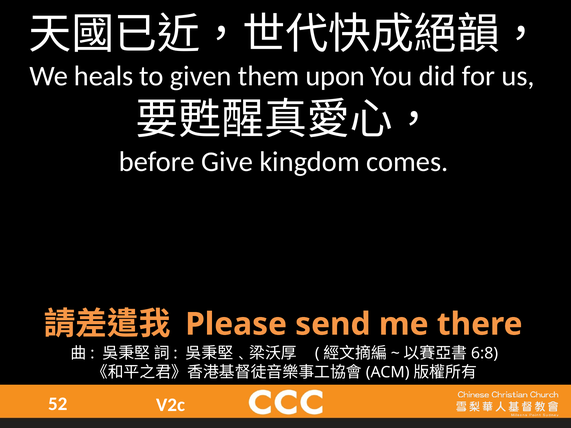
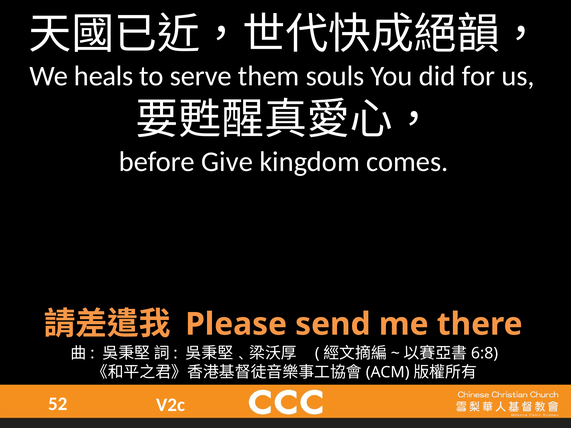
given: given -> serve (201, 76)
upon: upon -> souls (335, 76)
